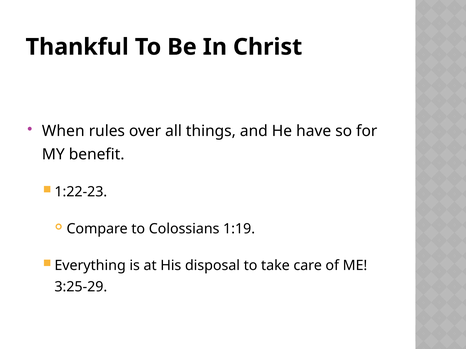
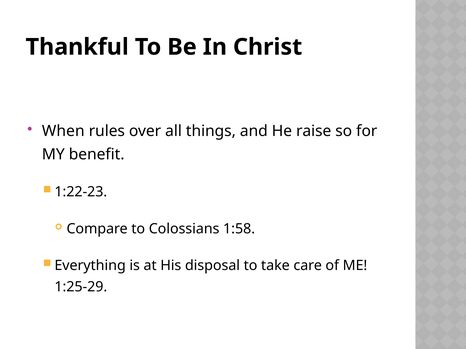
have: have -> raise (314, 131)
1:19: 1:19 -> 1:58 (239, 229)
3:25-29: 3:25-29 -> 1:25-29 (81, 287)
